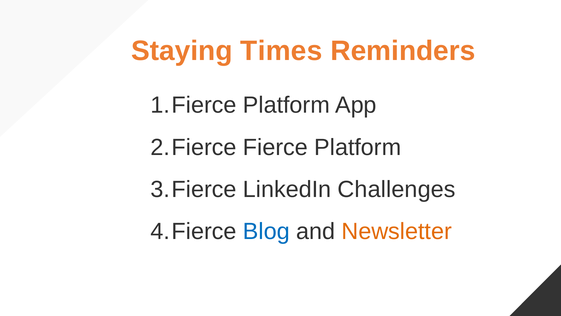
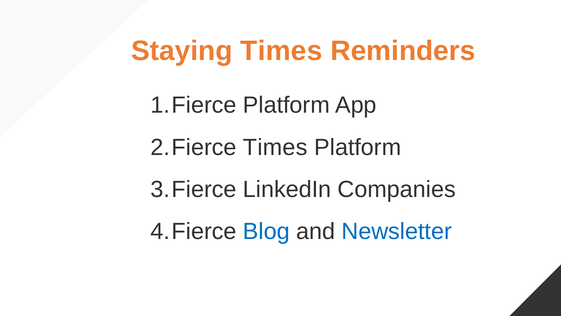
Fierce: Fierce -> Times (275, 147)
Challenges: Challenges -> Companies (397, 189)
Newsletter colour: orange -> blue (397, 231)
